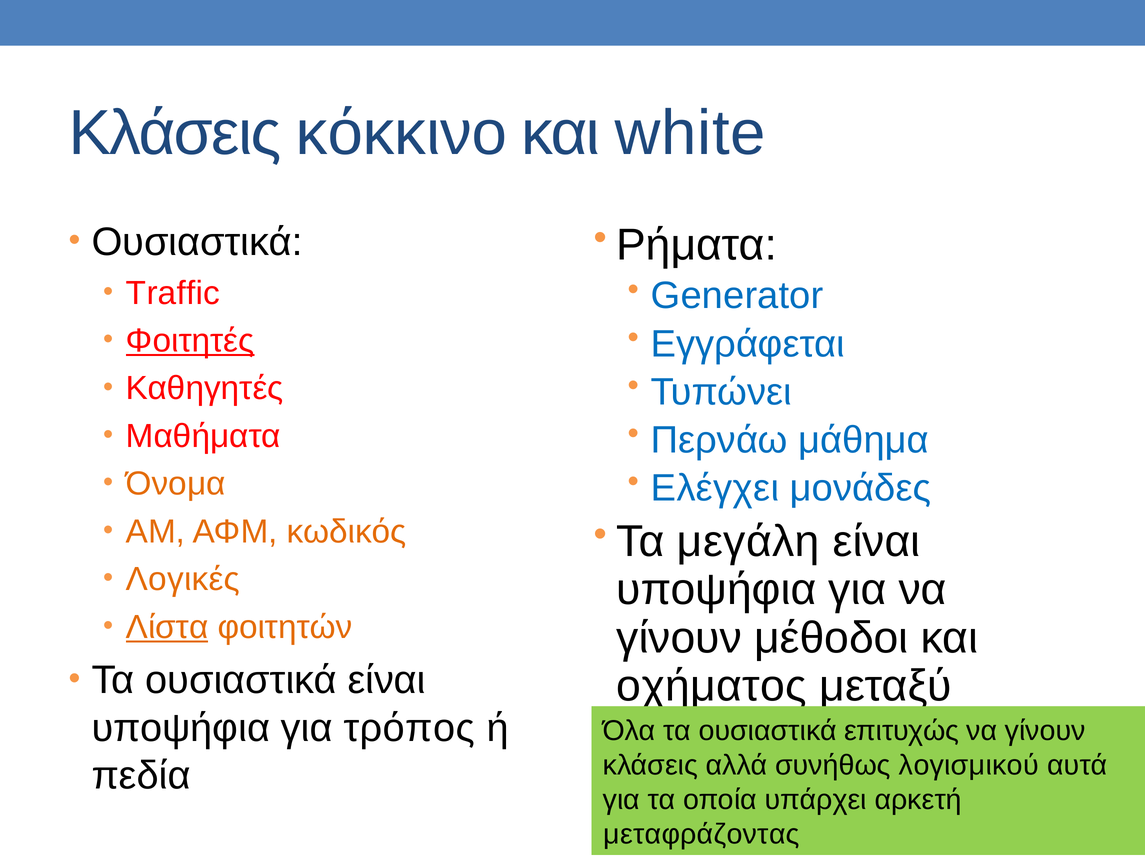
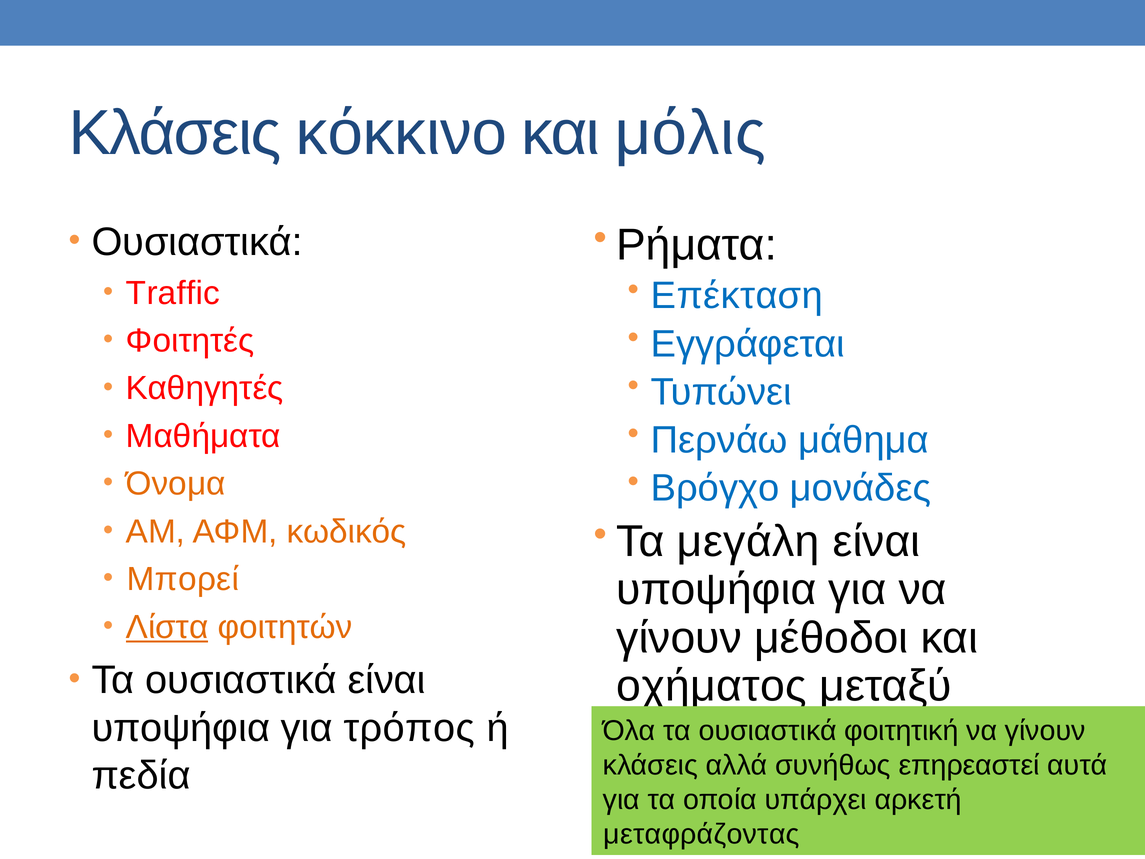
white: white -> μόλις (690, 133)
Generator: Generator -> Επέκταση (737, 296)
Φοιτητές underline: present -> none (190, 341)
Ελέγχει: Ελέγχει -> Βρόγχο (715, 488)
Λογικές: Λογικές -> Μπορεί (183, 579)
επιτυχώς: επιτυχώς -> φοιτητική (901, 731)
λογισμικού: λογισμικού -> επηρεαστεί (969, 765)
